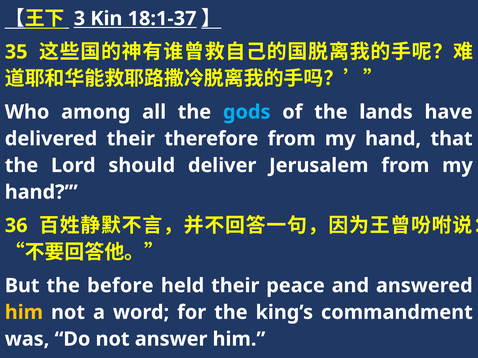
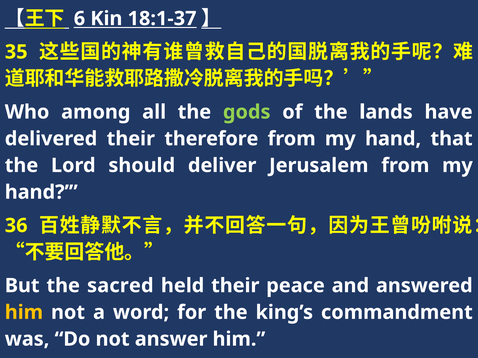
3: 3 -> 6 (79, 19)
gods colour: light blue -> light green (247, 112)
before: before -> sacred (120, 286)
